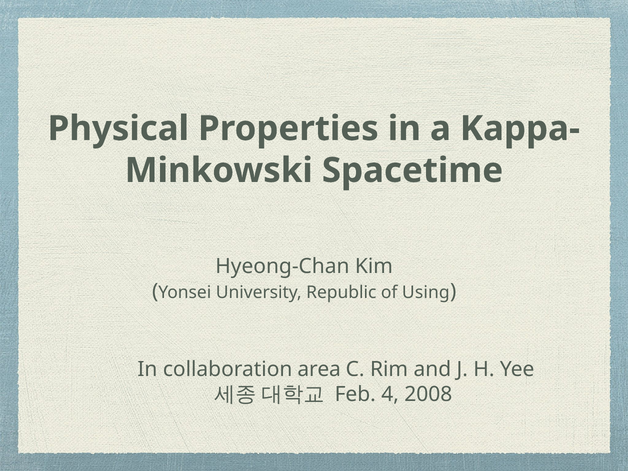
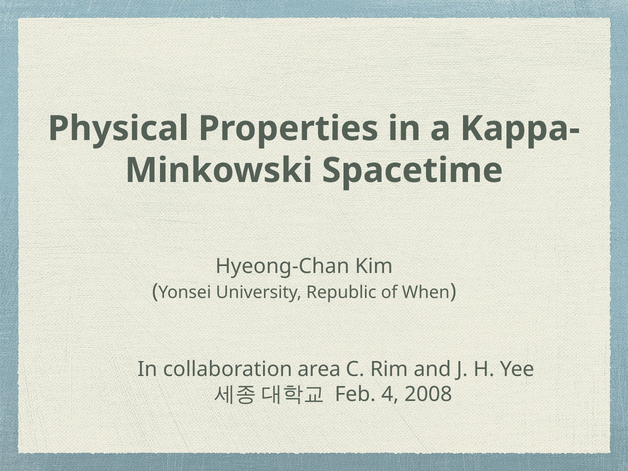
Using: Using -> When (426, 293)
